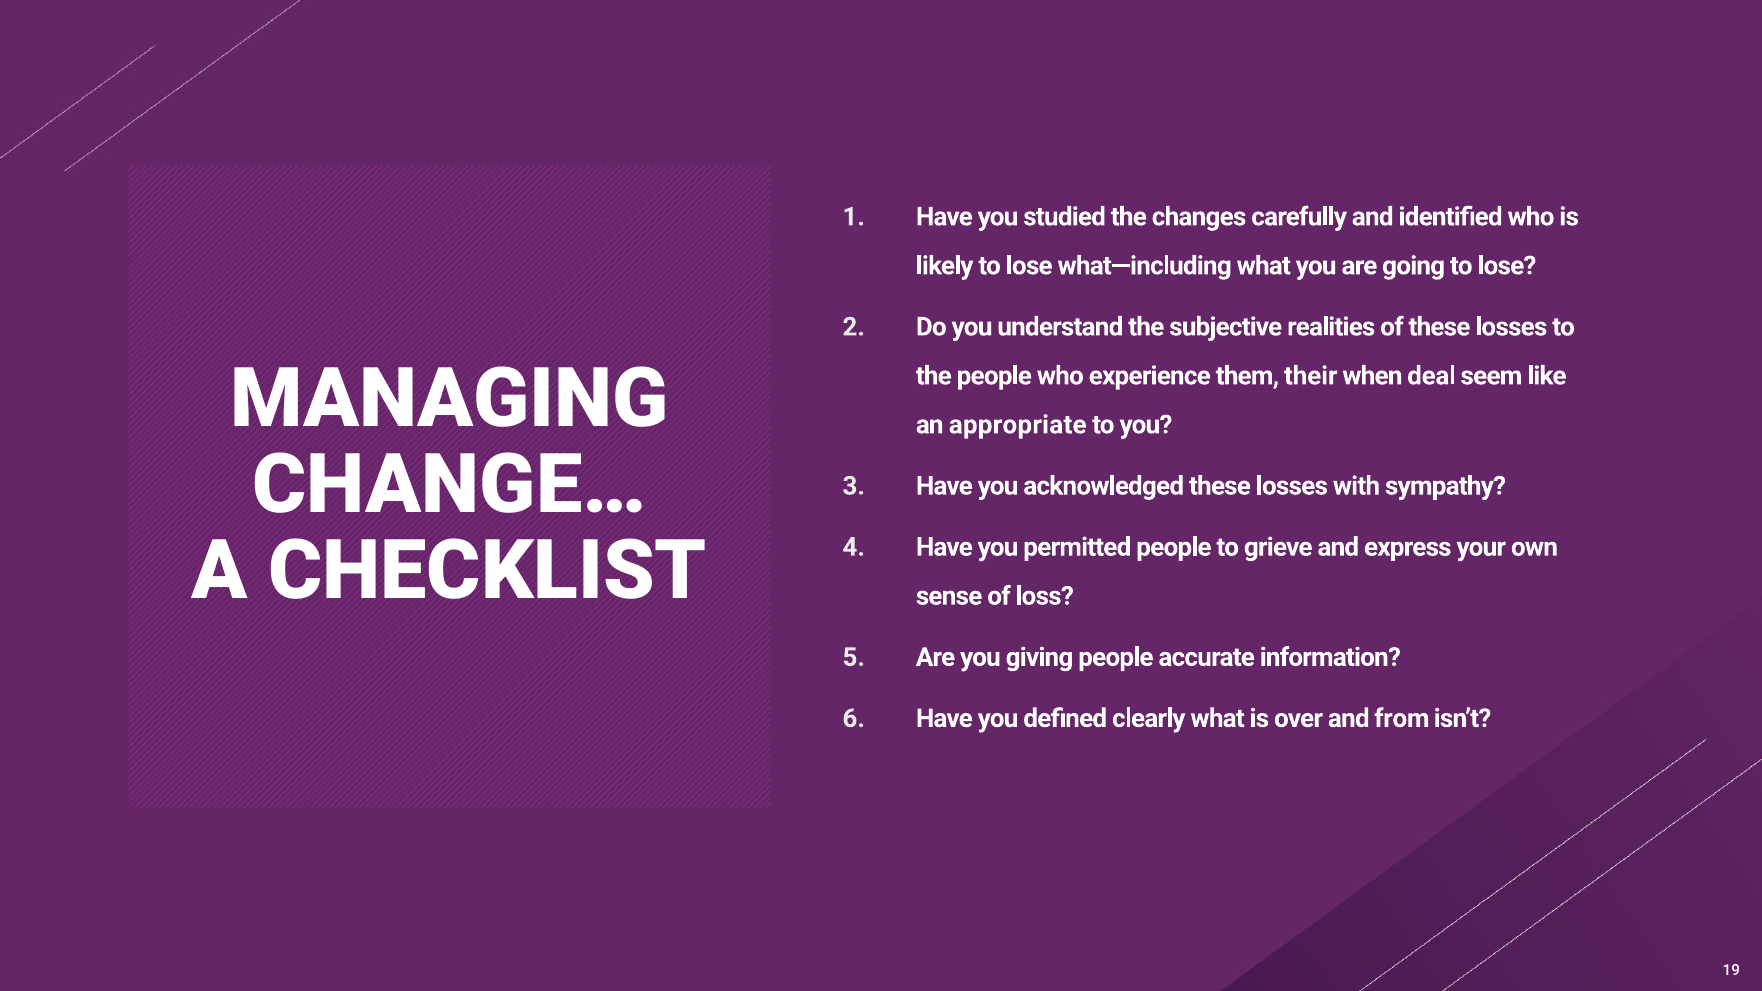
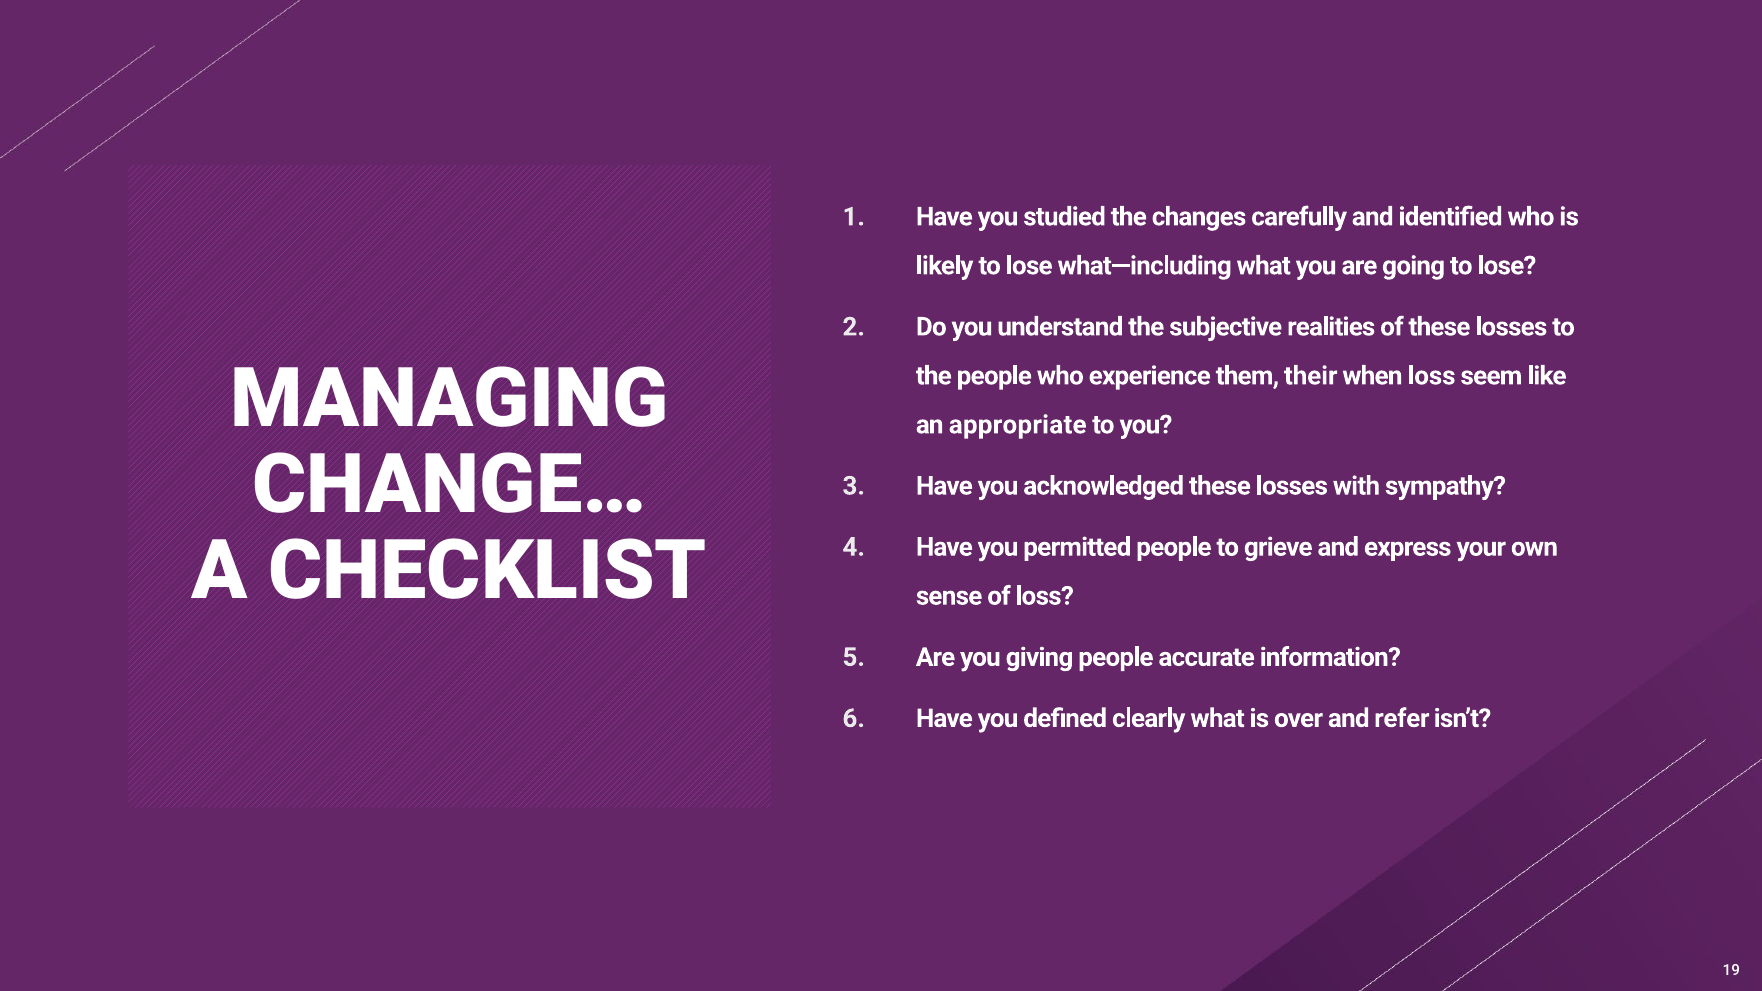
when deal: deal -> loss (1431, 376)
from: from -> refer (1402, 719)
